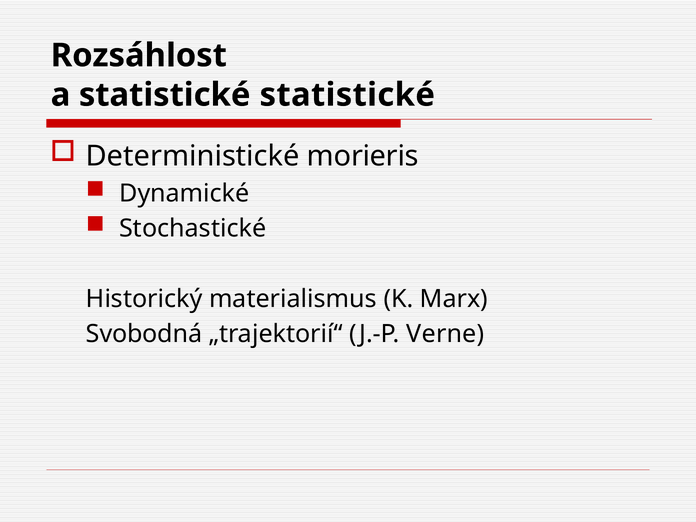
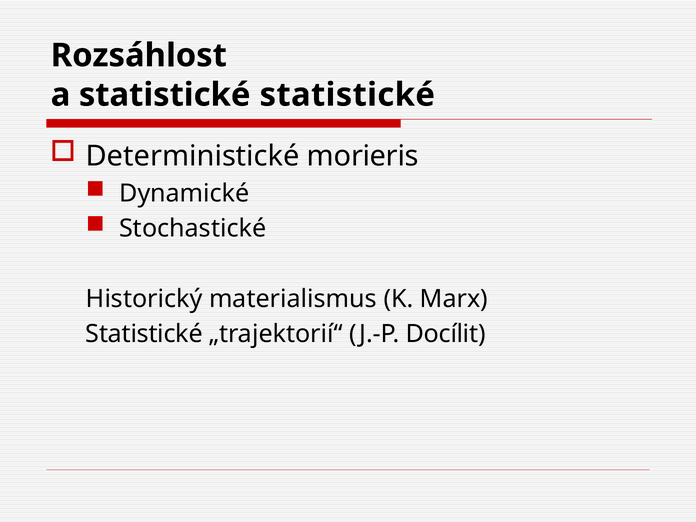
Svobodná: Svobodná -> Statistické (144, 334)
Verne: Verne -> Docílit (446, 334)
